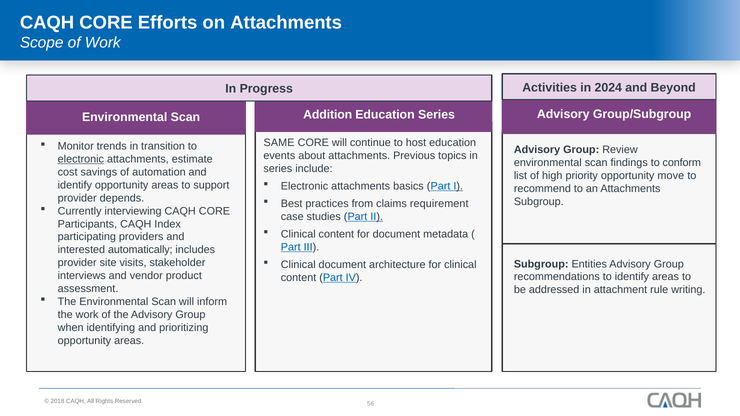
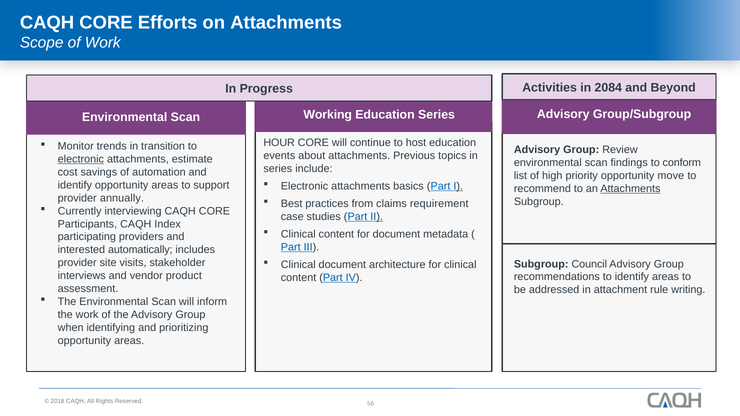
2024: 2024 -> 2084 (608, 88)
Addition: Addition -> Working (328, 115)
SAME: SAME -> HOUR (279, 143)
Attachments underline: none -> present (630, 189)
depends: depends -> annually (122, 198)
Entities: Entities -> Council (589, 264)
